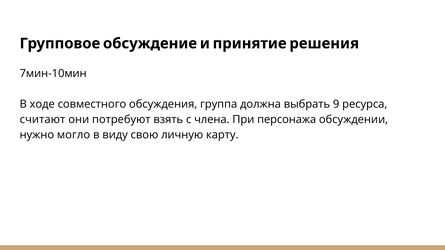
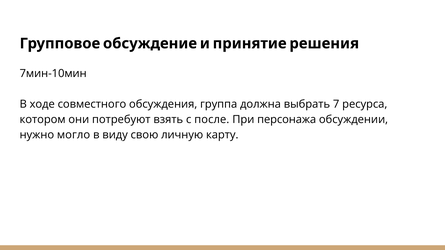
9: 9 -> 7 (336, 104)
считают: считают -> котором (43, 120)
члена: члена -> после (212, 120)
